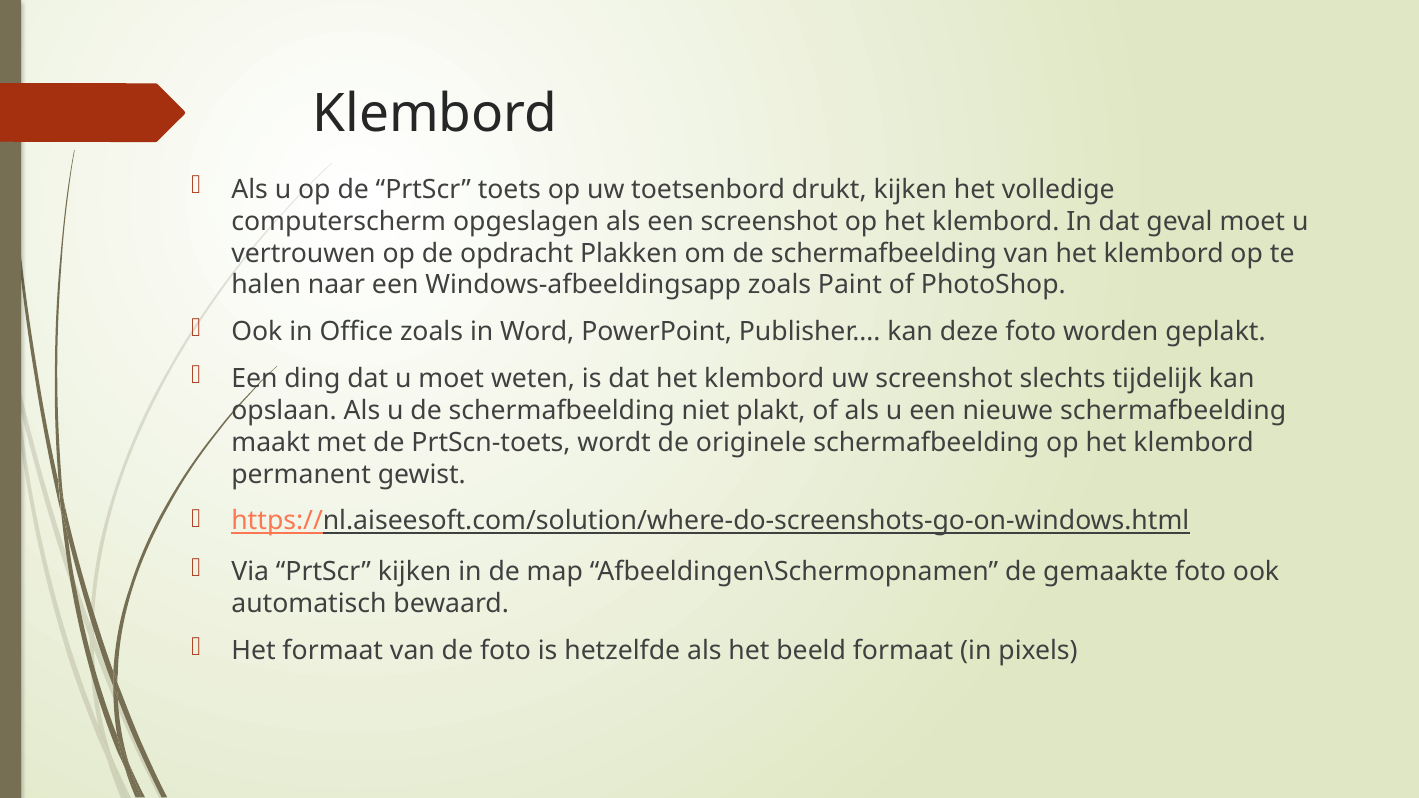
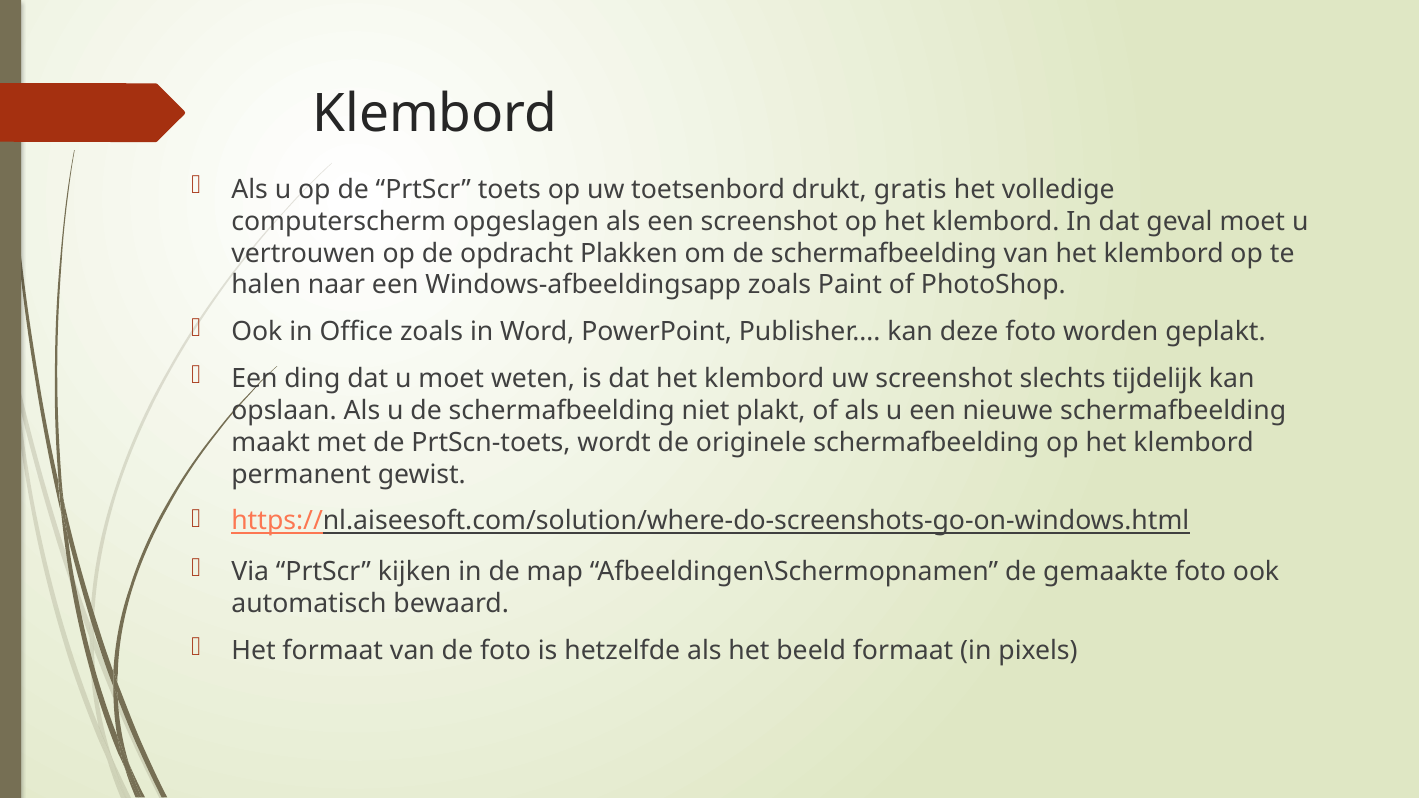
drukt kijken: kijken -> gratis (910, 189)
